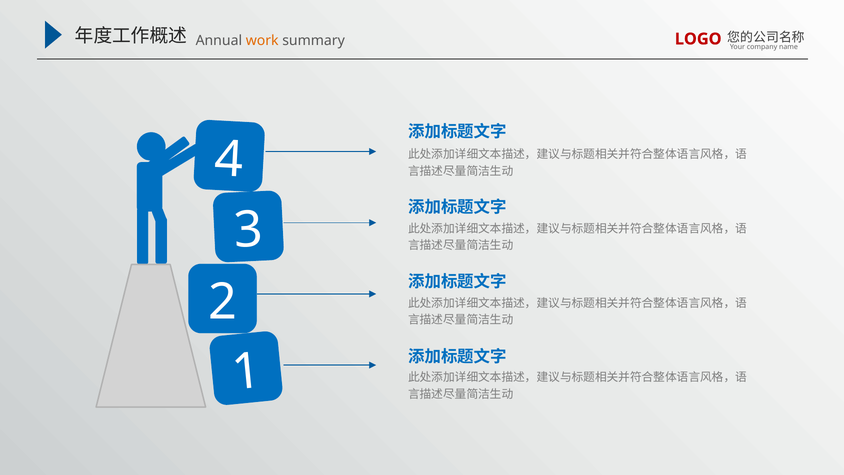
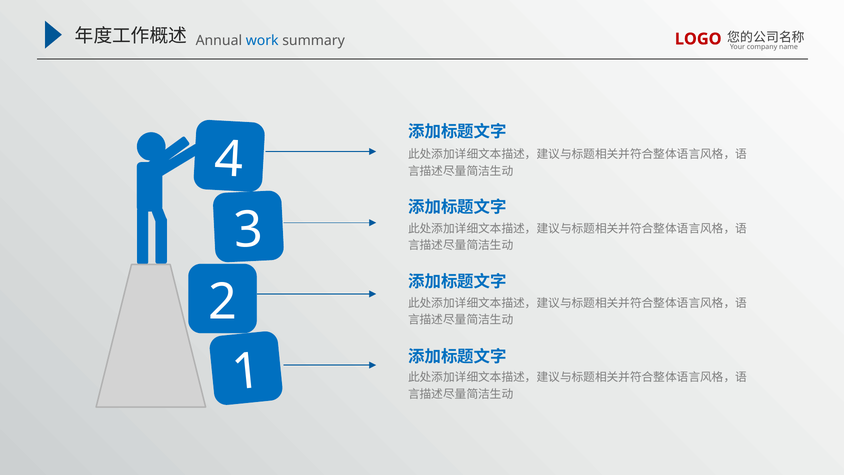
work colour: orange -> blue (262, 40)
